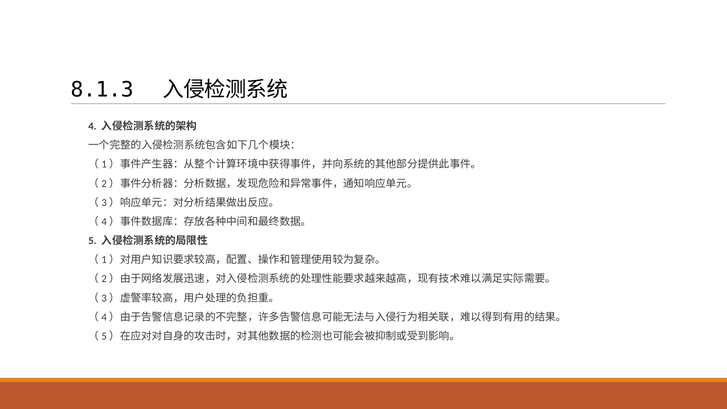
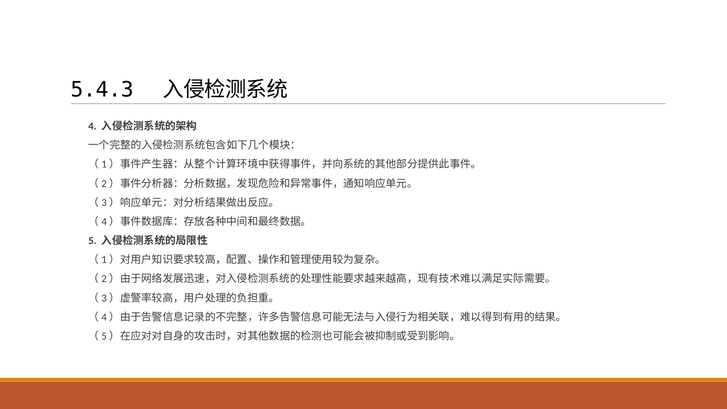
8.1.3: 8.1.3 -> 5.4.3 (102, 90)
